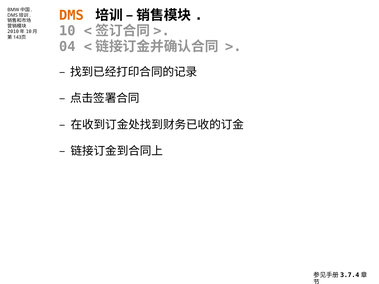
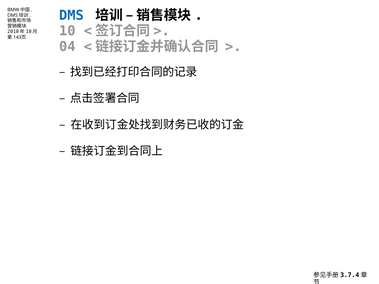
DMS colour: orange -> blue (71, 15)
